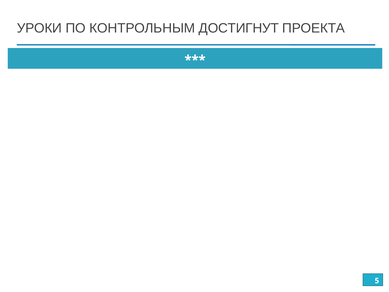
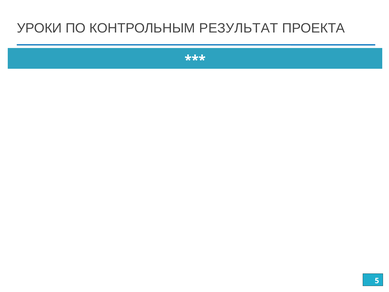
ДОСТИГНУТ: ДОСТИГНУТ -> РЕЗУЛЬТАТ (239, 28)
